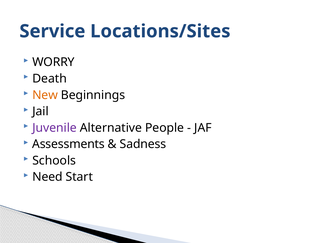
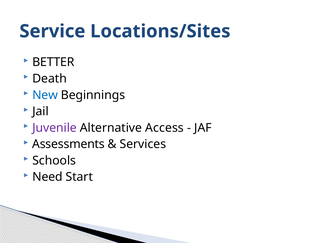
WORRY: WORRY -> BETTER (53, 62)
New colour: orange -> blue (45, 95)
People: People -> Access (165, 128)
Sadness: Sadness -> Services (143, 144)
